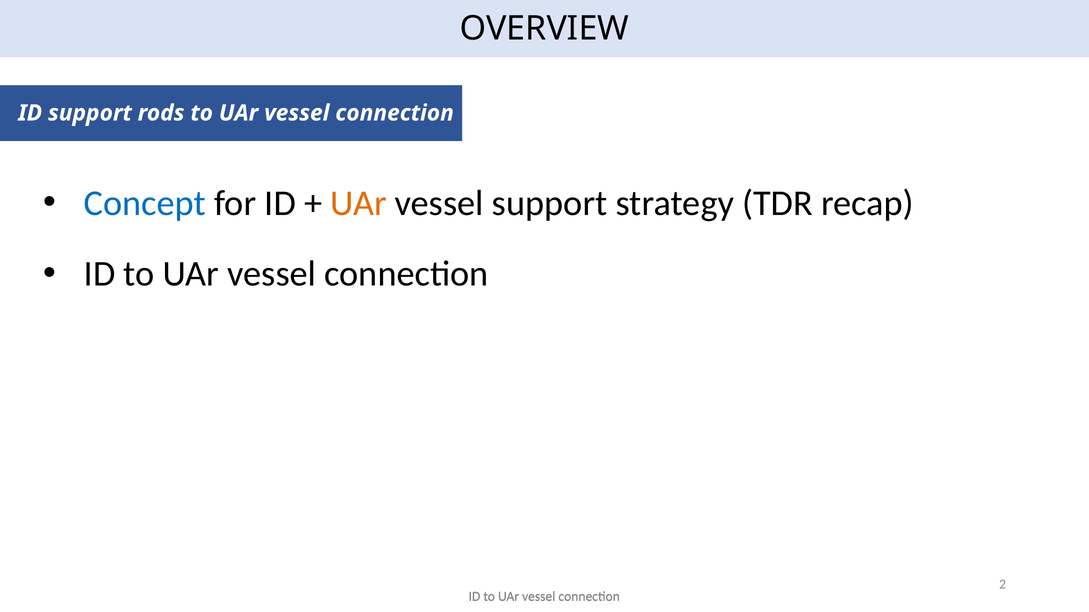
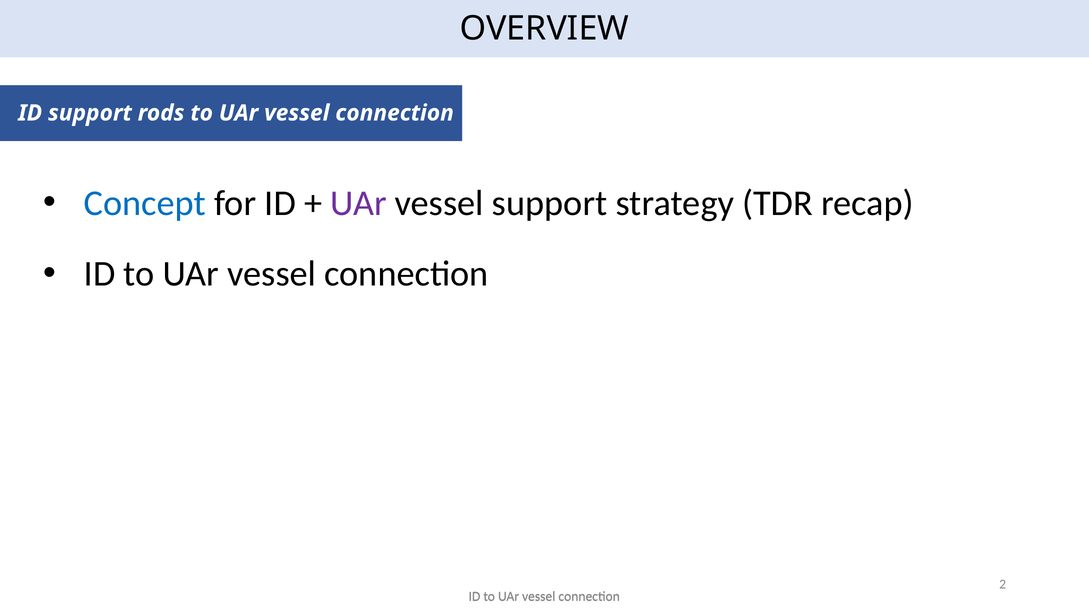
UAr colour: orange -> purple (359, 203)
